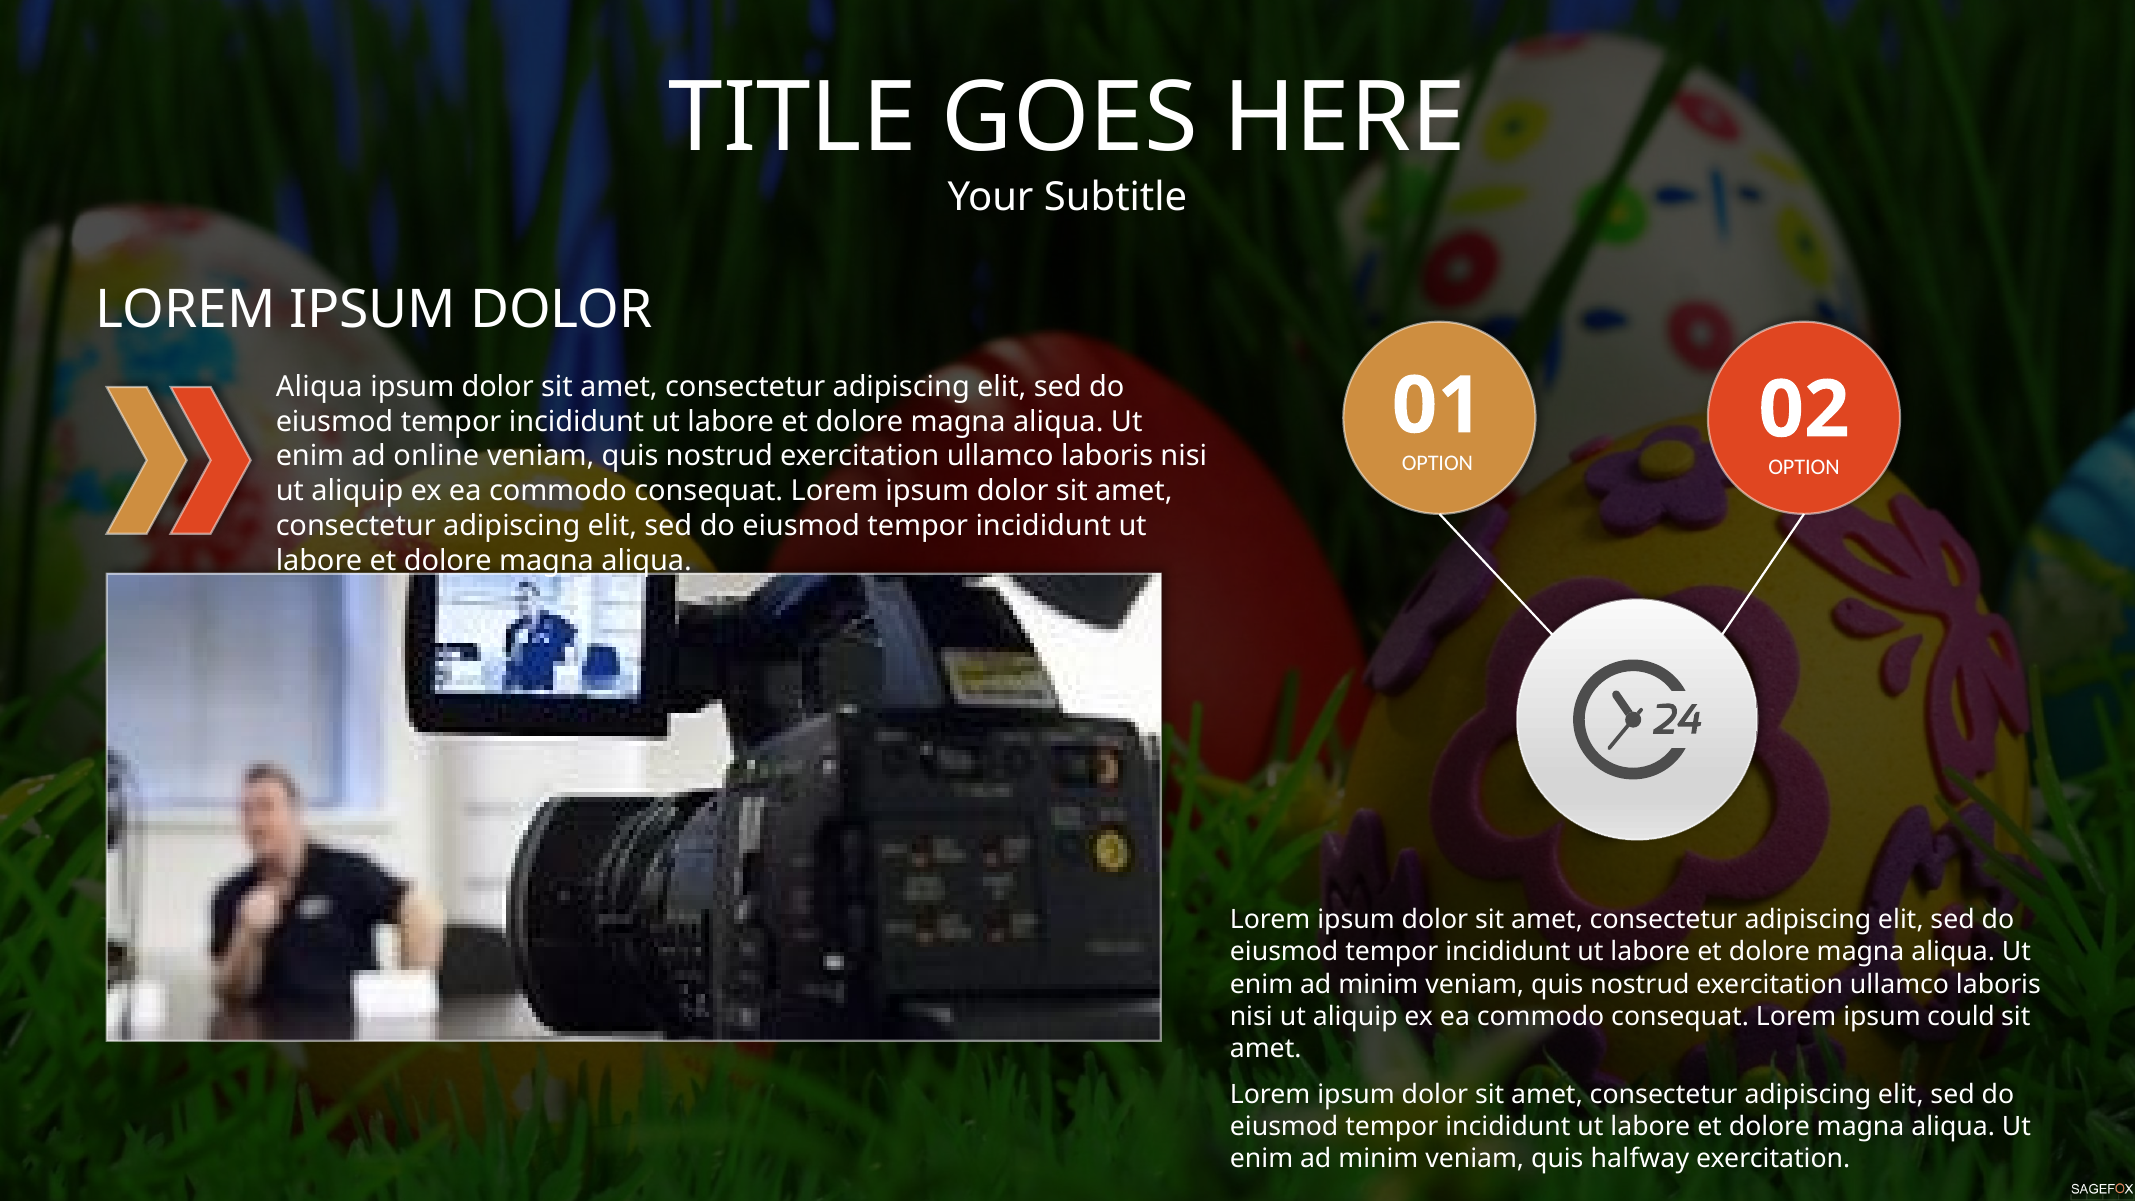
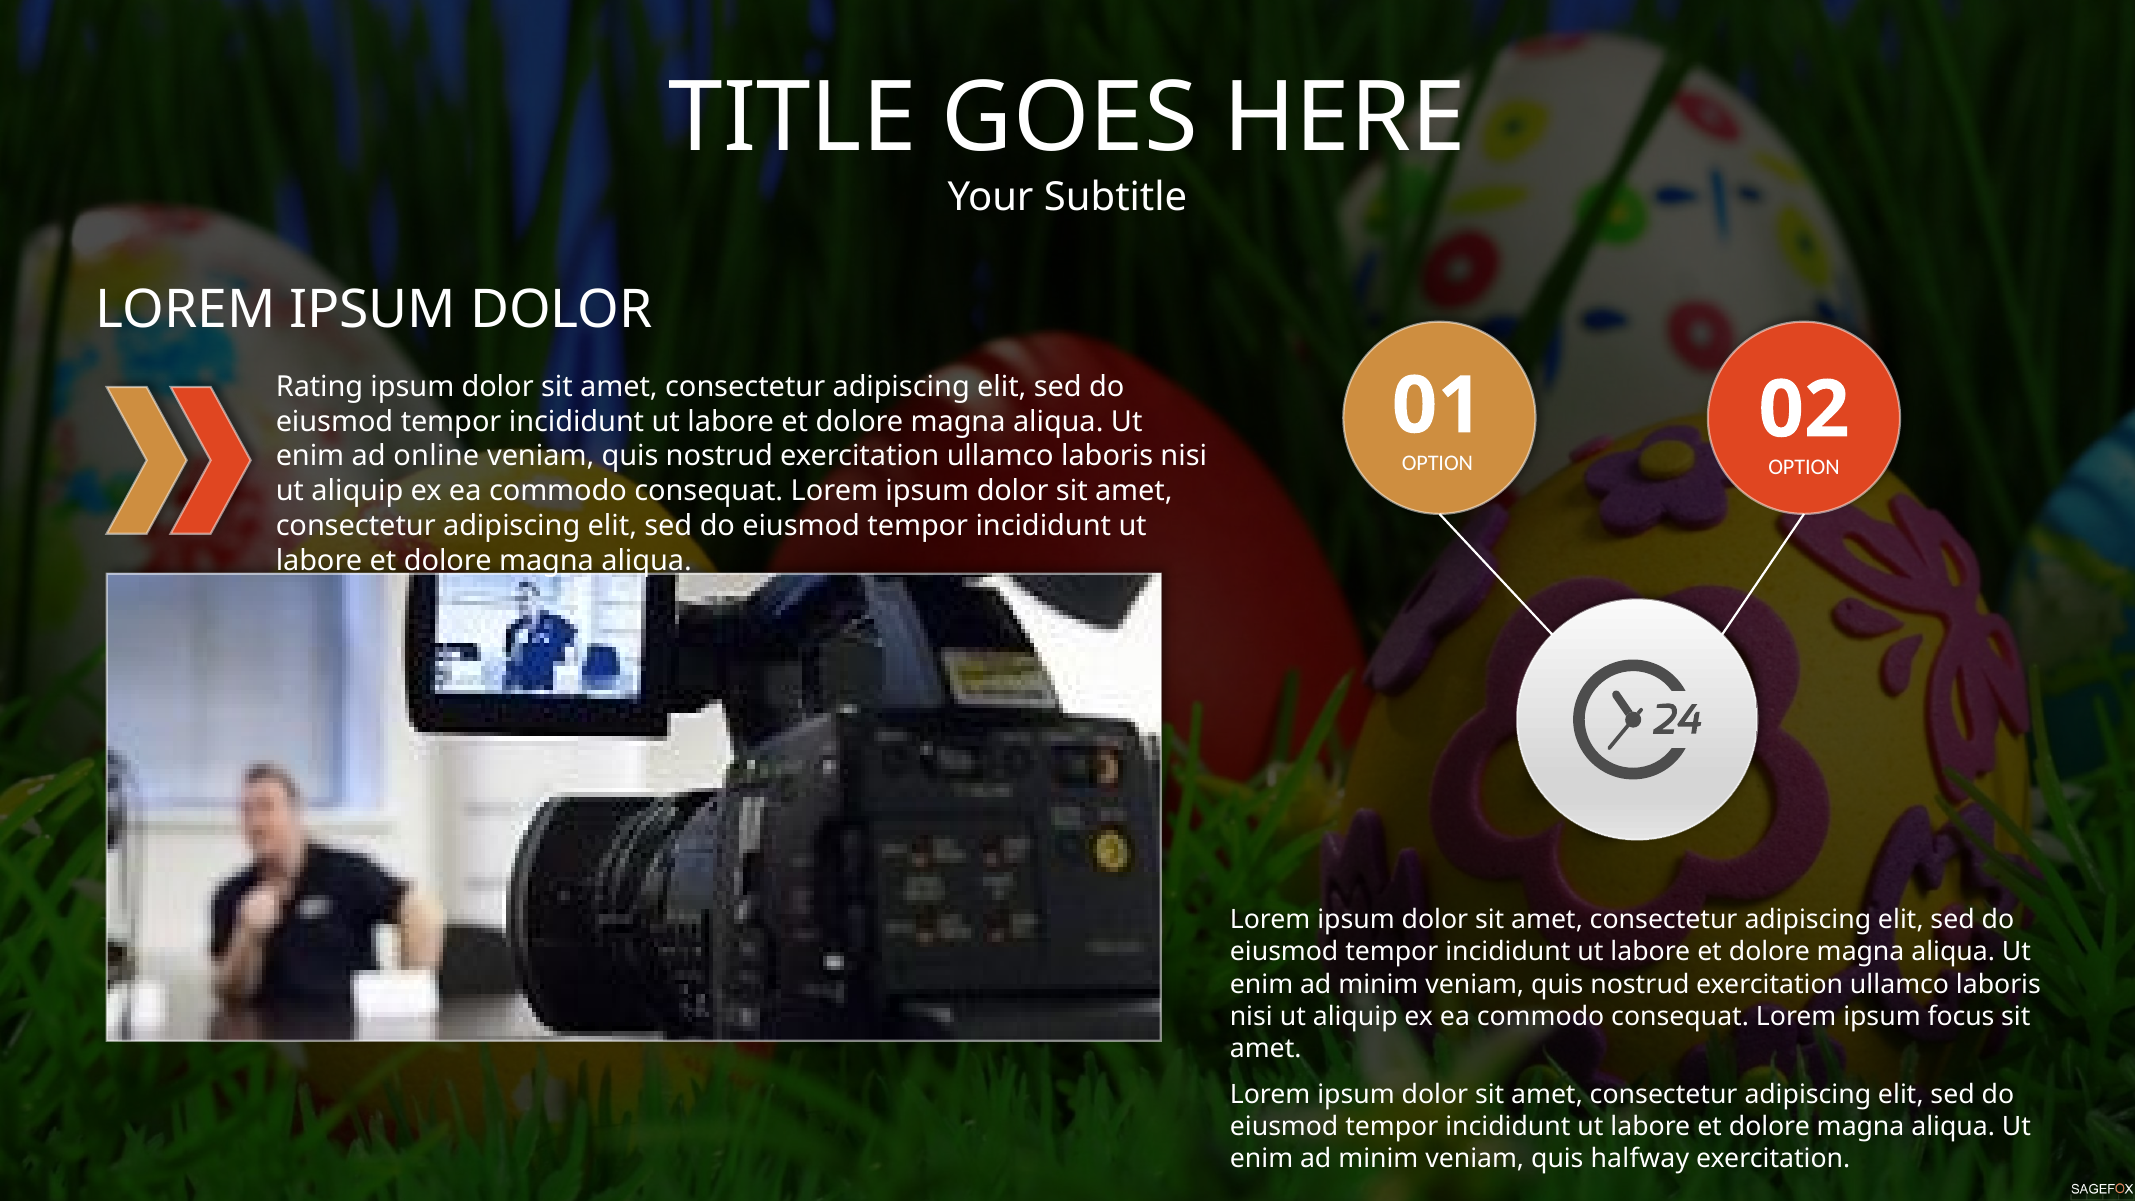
Aliqua: Aliqua -> Rating (320, 387)
could: could -> focus (1961, 1016)
